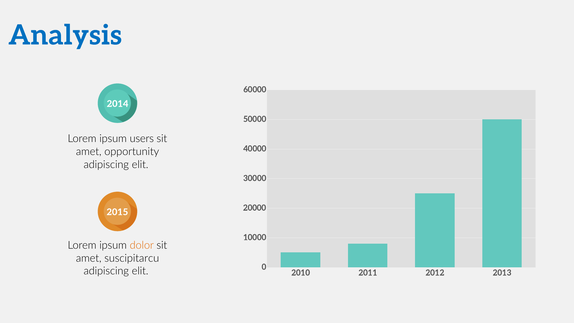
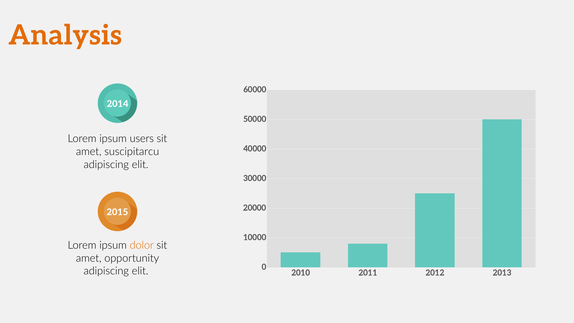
Analysis colour: blue -> orange (65, 35)
opportunity: opportunity -> suscipitarcu (132, 152)
suscipitarcu: suscipitarcu -> opportunity (132, 258)
